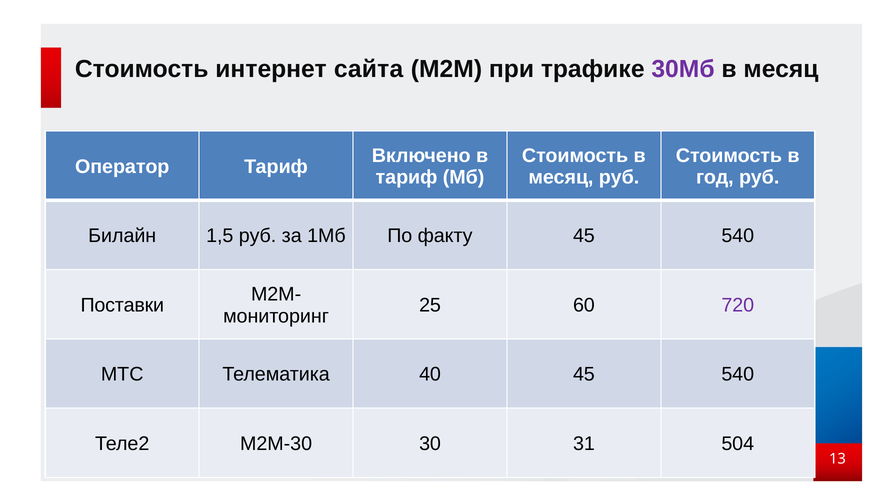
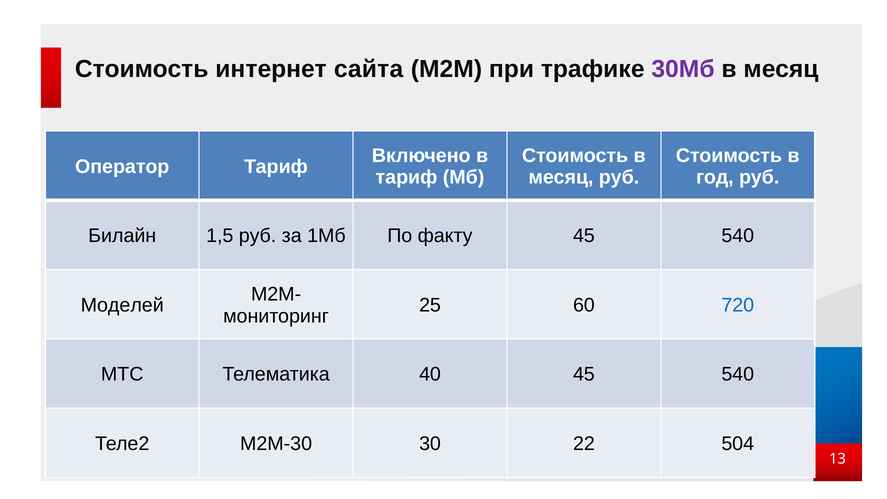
Поставки: Поставки -> Моделей (122, 305)
720 colour: purple -> blue (738, 305)
31: 31 -> 22 (584, 444)
